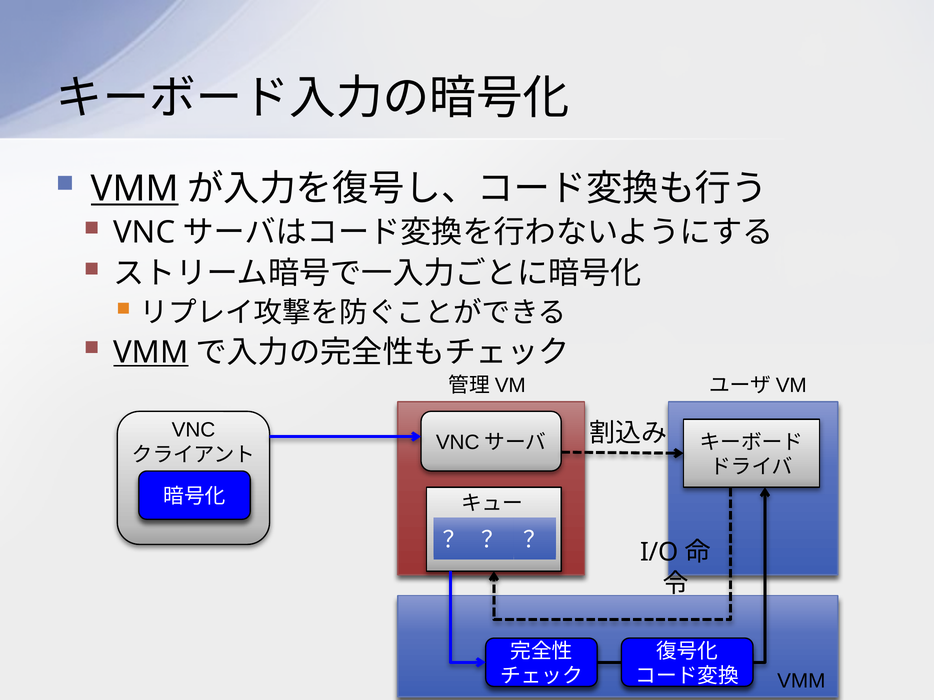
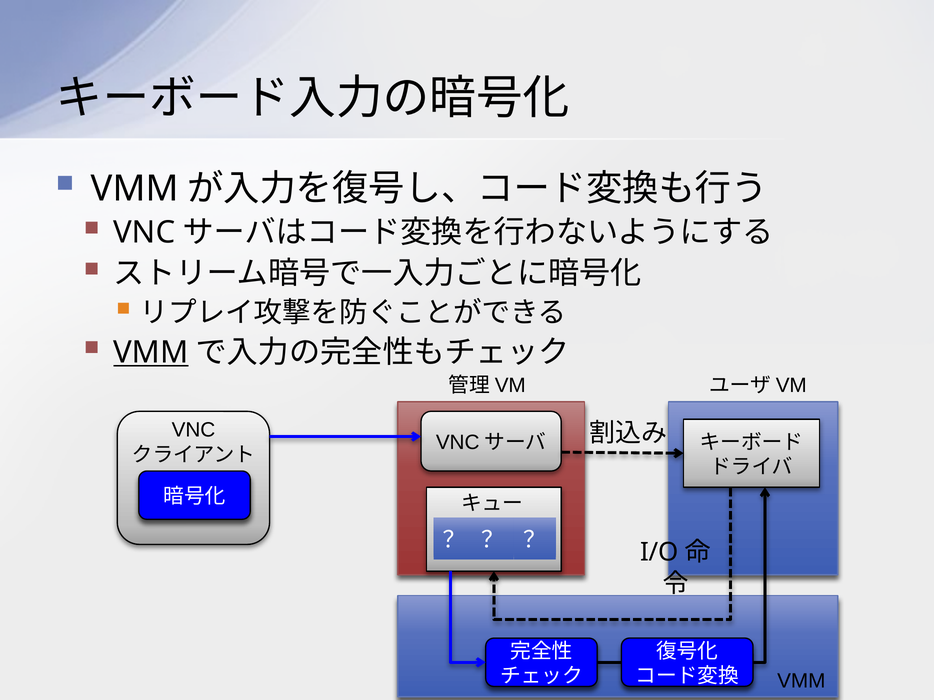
VMM underline: present -> none (135, 189)
